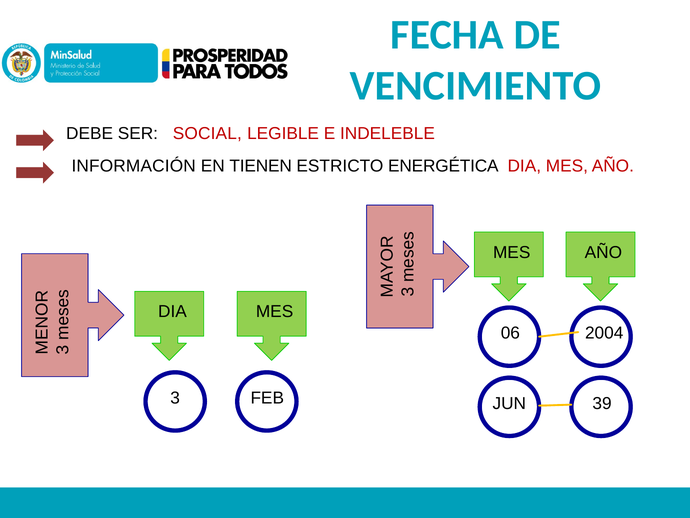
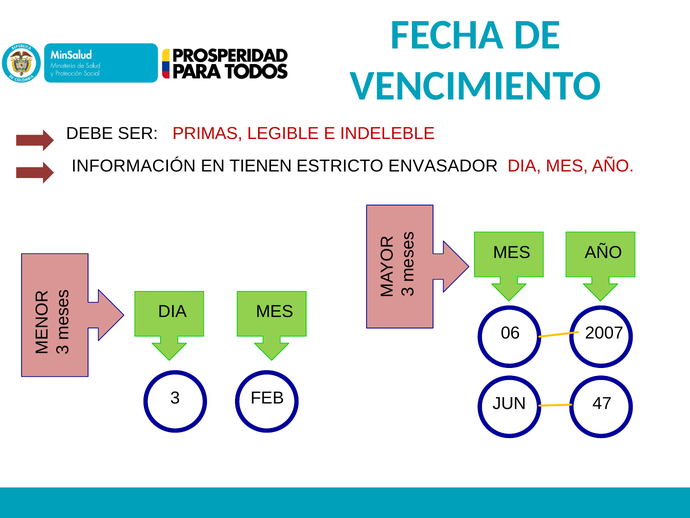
SOCIAL: SOCIAL -> PRIMAS (207, 134)
ENERGÉTICA: ENERGÉTICA -> ENVASADOR (443, 166)
2004: 2004 -> 2007 (604, 333)
39: 39 -> 47 (602, 403)
